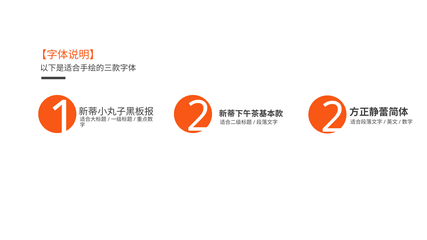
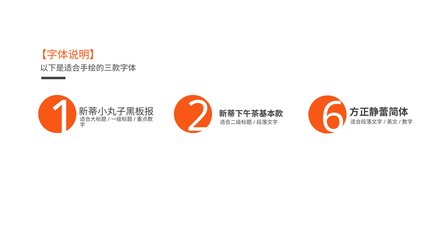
2: 2 -> 6 (333, 118)
